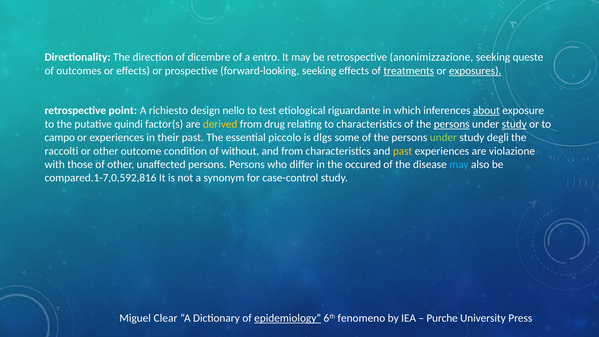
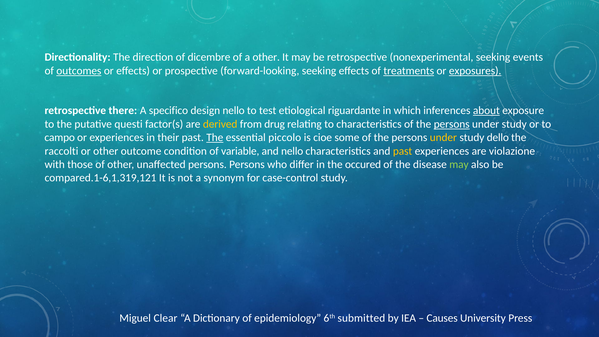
a entro: entro -> other (266, 57)
anonimizzazione: anonimizzazione -> nonexperimental (432, 57)
queste: queste -> events (528, 57)
outcomes underline: none -> present (79, 71)
point: point -> there (123, 111)
richiesto: richiesto -> specifico (168, 111)
quindi: quindi -> questi (129, 124)
study underline: present -> none (514, 124)
The underline: none -> present (215, 137)
dlgs: dlgs -> cioe (323, 137)
under colour: light green -> yellow (443, 137)
degli: degli -> dello (498, 137)
without: without -> variable (240, 151)
and from: from -> nello (292, 151)
may colour: light blue -> light green (459, 164)
compared.1-7,0,592,816: compared.1-7,0,592,816 -> compared.1-6,1,319,121 (101, 178)
epidemiology underline: present -> none (288, 318)
fenomeno: fenomeno -> submitted (361, 318)
Purche: Purche -> Causes (442, 318)
